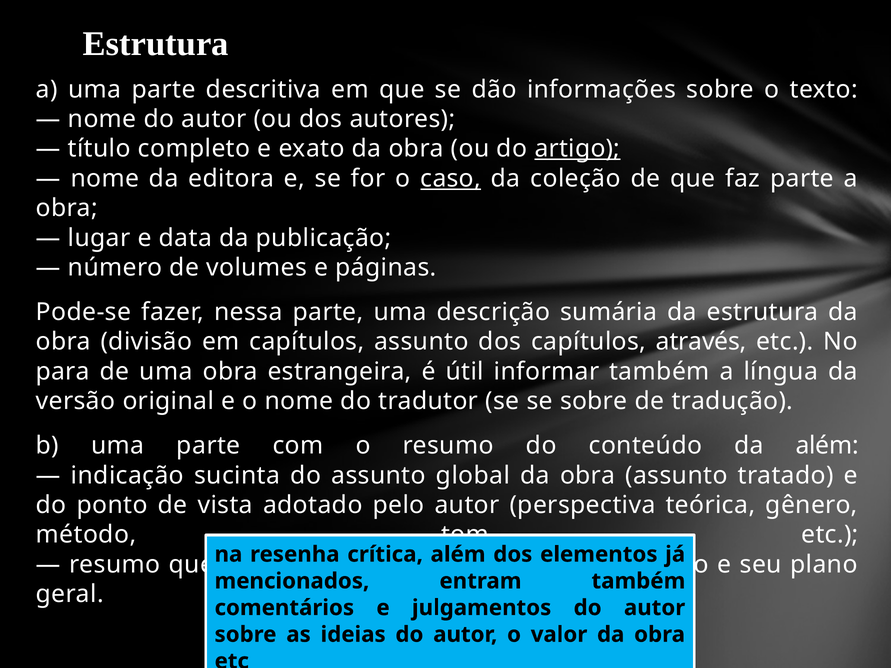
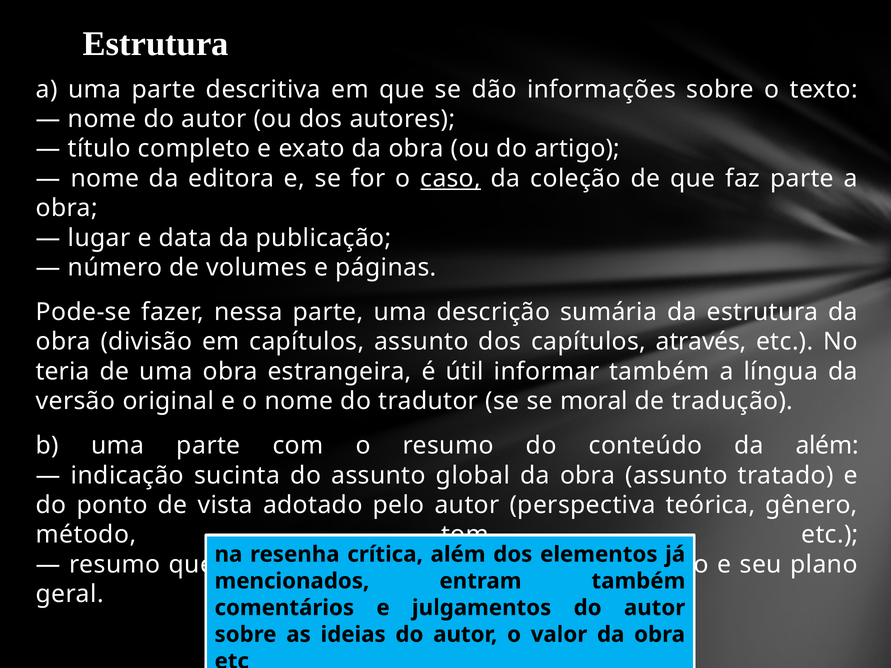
artigo underline: present -> none (577, 149)
para: para -> teria (63, 372)
se sobre: sobre -> moral (594, 401)
